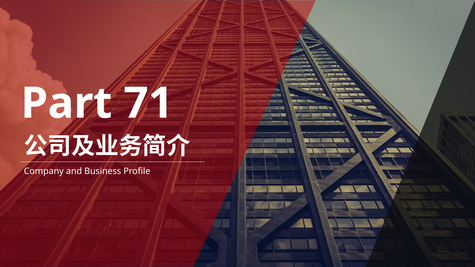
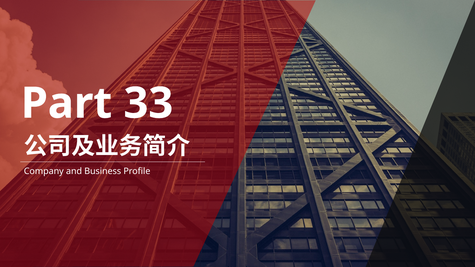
71: 71 -> 33 (148, 103)
